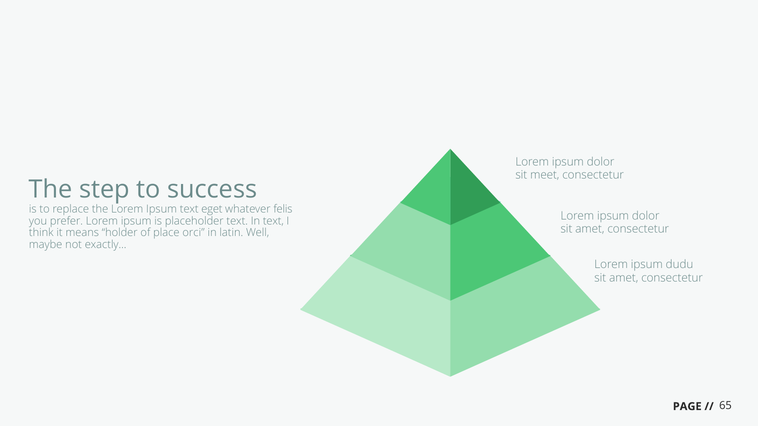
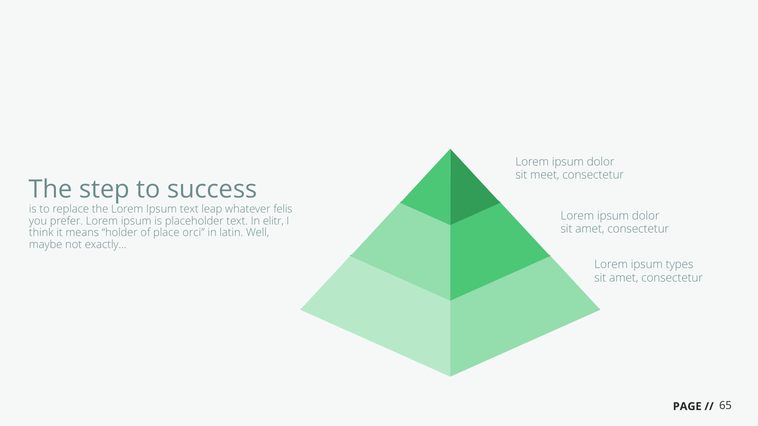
eget: eget -> leap (212, 209)
In text: text -> elitr (273, 221)
dudu: dudu -> types (680, 265)
